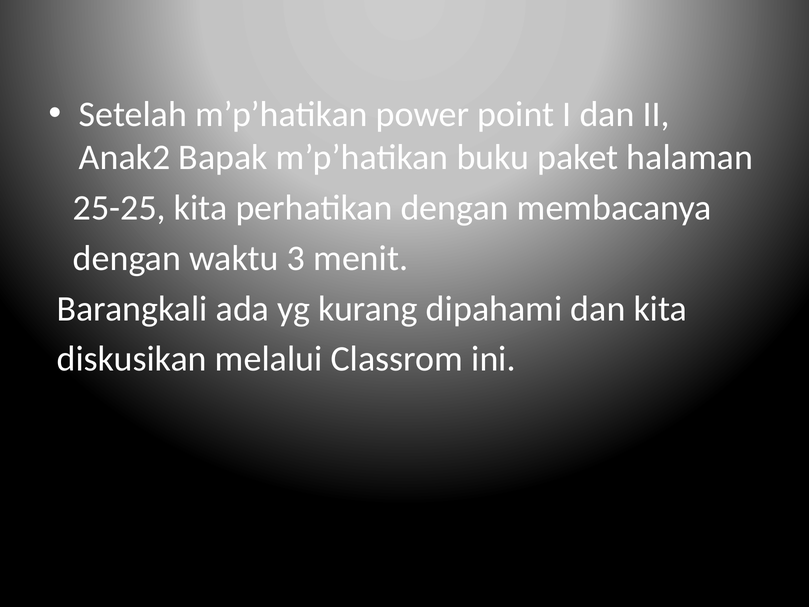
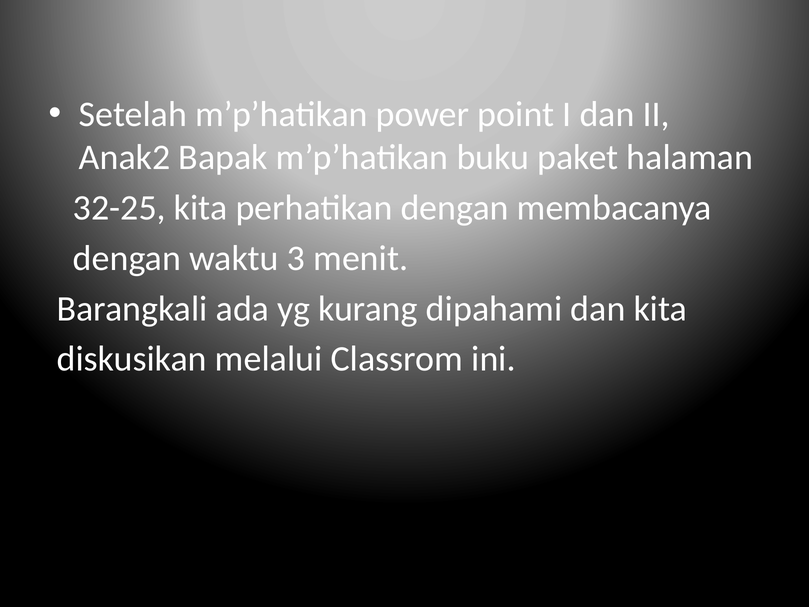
25-25: 25-25 -> 32-25 (119, 208)
